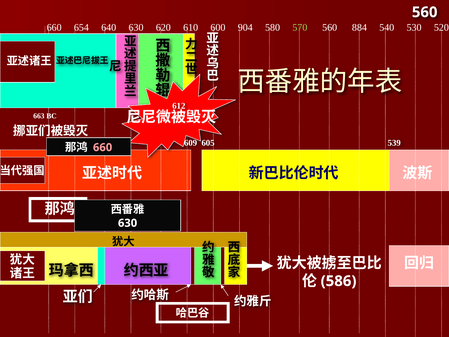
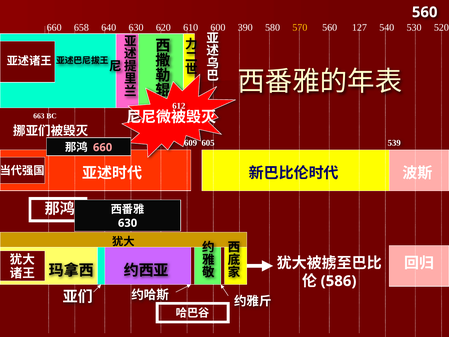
654: 654 -> 658 (81, 28)
904: 904 -> 390 (245, 28)
570 colour: light green -> yellow (300, 28)
884: 884 -> 127 (359, 28)
